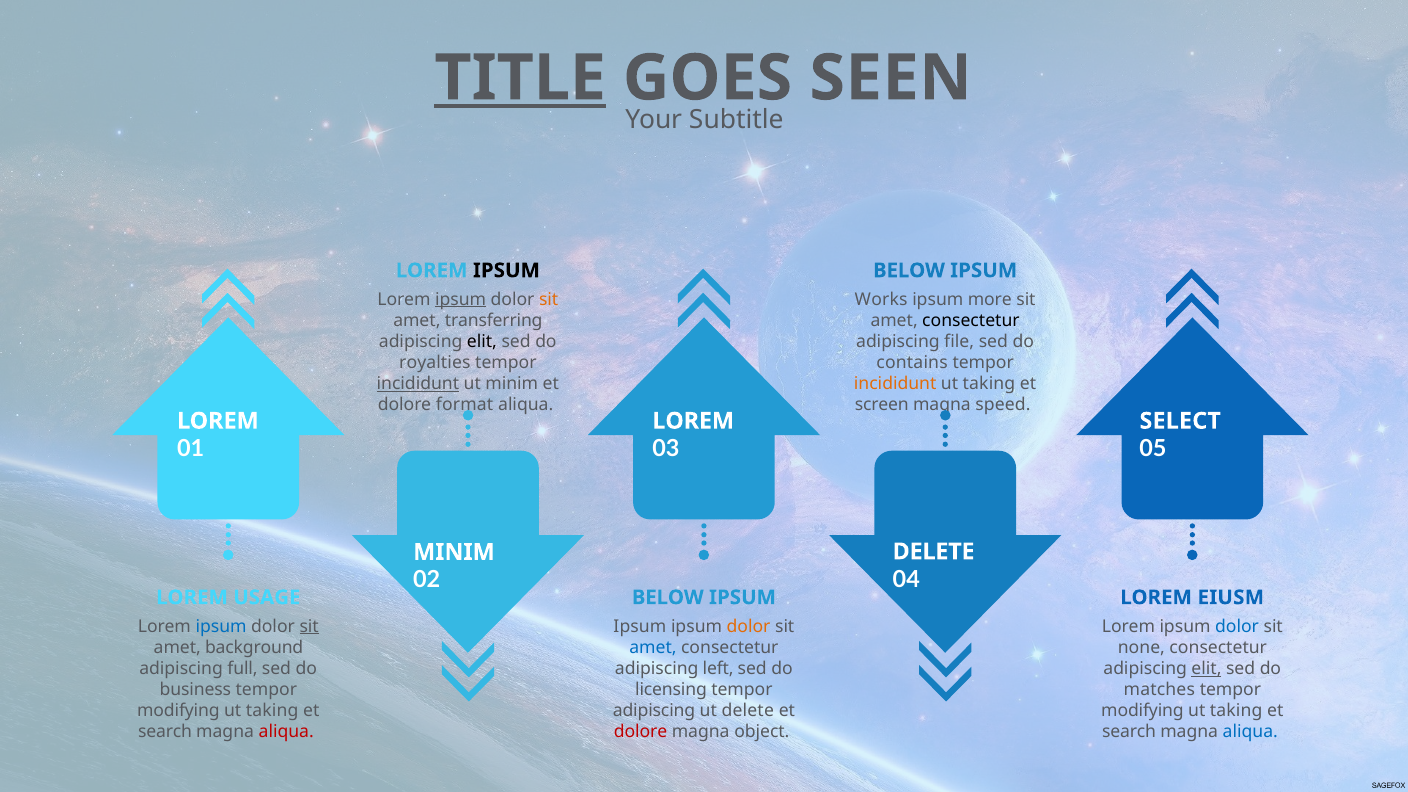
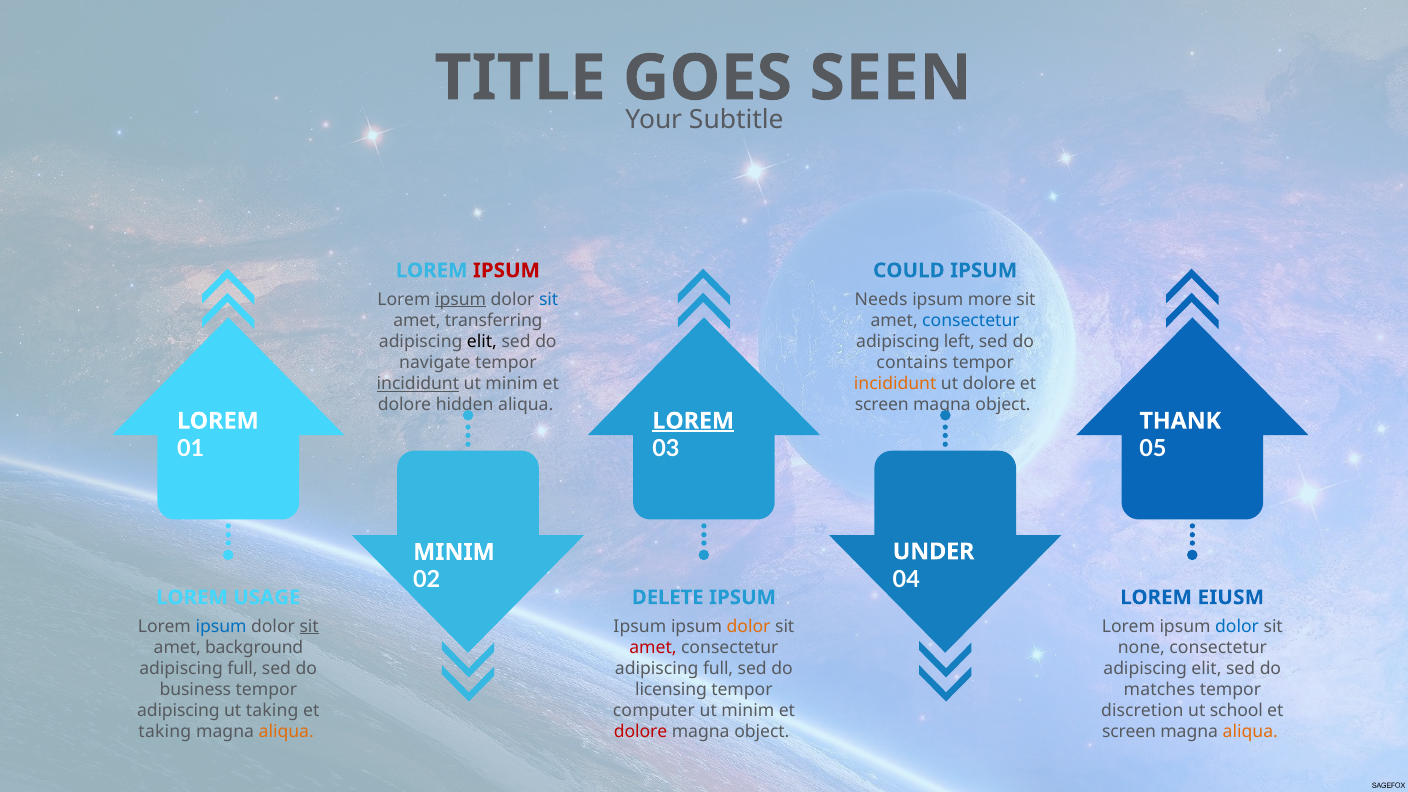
TITLE underline: present -> none (520, 78)
IPSUM colour: black -> red (506, 270)
BELOW: BELOW -> COULD (909, 270)
sit colour: orange -> blue (549, 299)
Works: Works -> Needs (881, 299)
consectetur colour: black -> blue (971, 320)
file: file -> left (959, 342)
royalties: royalties -> navigate (435, 363)
taking: taking -> dolore (989, 384)
format: format -> hidden (465, 405)
speed: speed -> object (1003, 405)
LOREM underline: none -> present (693, 421)
SELECT: SELECT -> THANK (1180, 421)
DELETE: DELETE -> UNDER (934, 552)
BELOW: BELOW -> DELETE (668, 597)
amet colour: blue -> red (653, 647)
left: left -> full (718, 668)
elit underline: present -> none (1206, 668)
modifying: modifying -> adipiscing (178, 711)
adipiscing: adipiscing -> computer (654, 711)
delete: delete -> minim (748, 711)
modifying: modifying -> discretion (1142, 711)
taking: taking -> school (1236, 711)
search: search -> taking (165, 732)
aliqua colour: red -> orange (286, 732)
search: search -> screen (1129, 732)
aliqua colour: blue -> orange (1250, 732)
